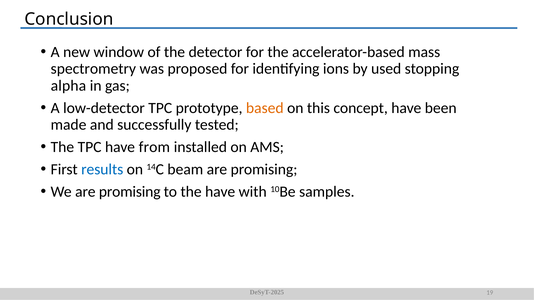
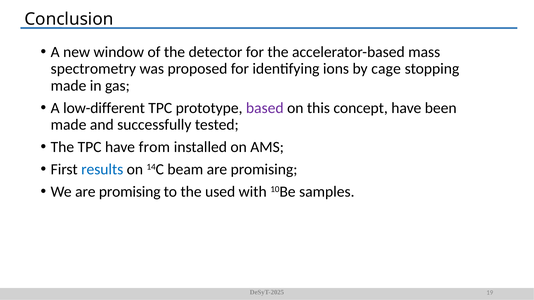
used: used -> cage (386, 69)
alpha: alpha -> made (69, 86)
low-detector: low-detector -> low-different (104, 108)
based colour: orange -> purple (265, 108)
the have: have -> used (220, 192)
